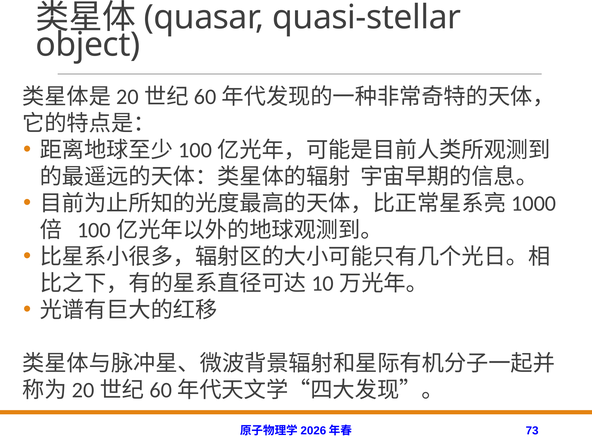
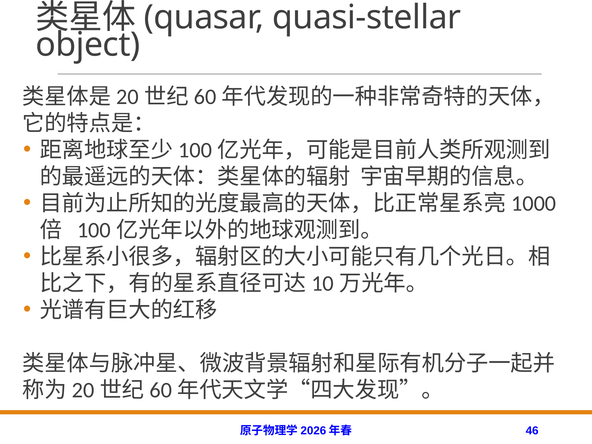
73: 73 -> 46 (532, 431)
